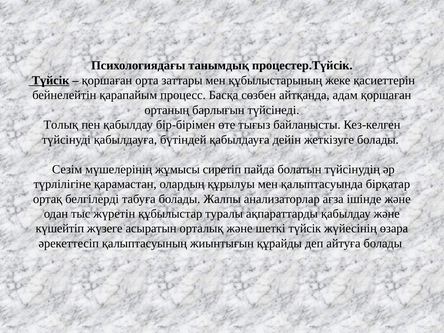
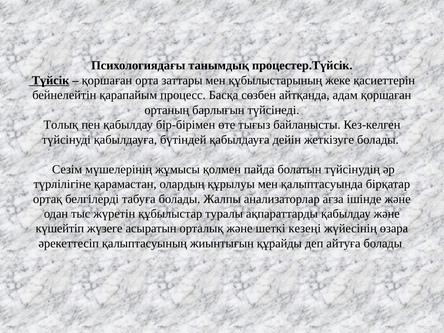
сиретіп: сиретіп -> қолмен (222, 169)
шеткі түйсік: түйсік -> кезеңі (305, 229)
